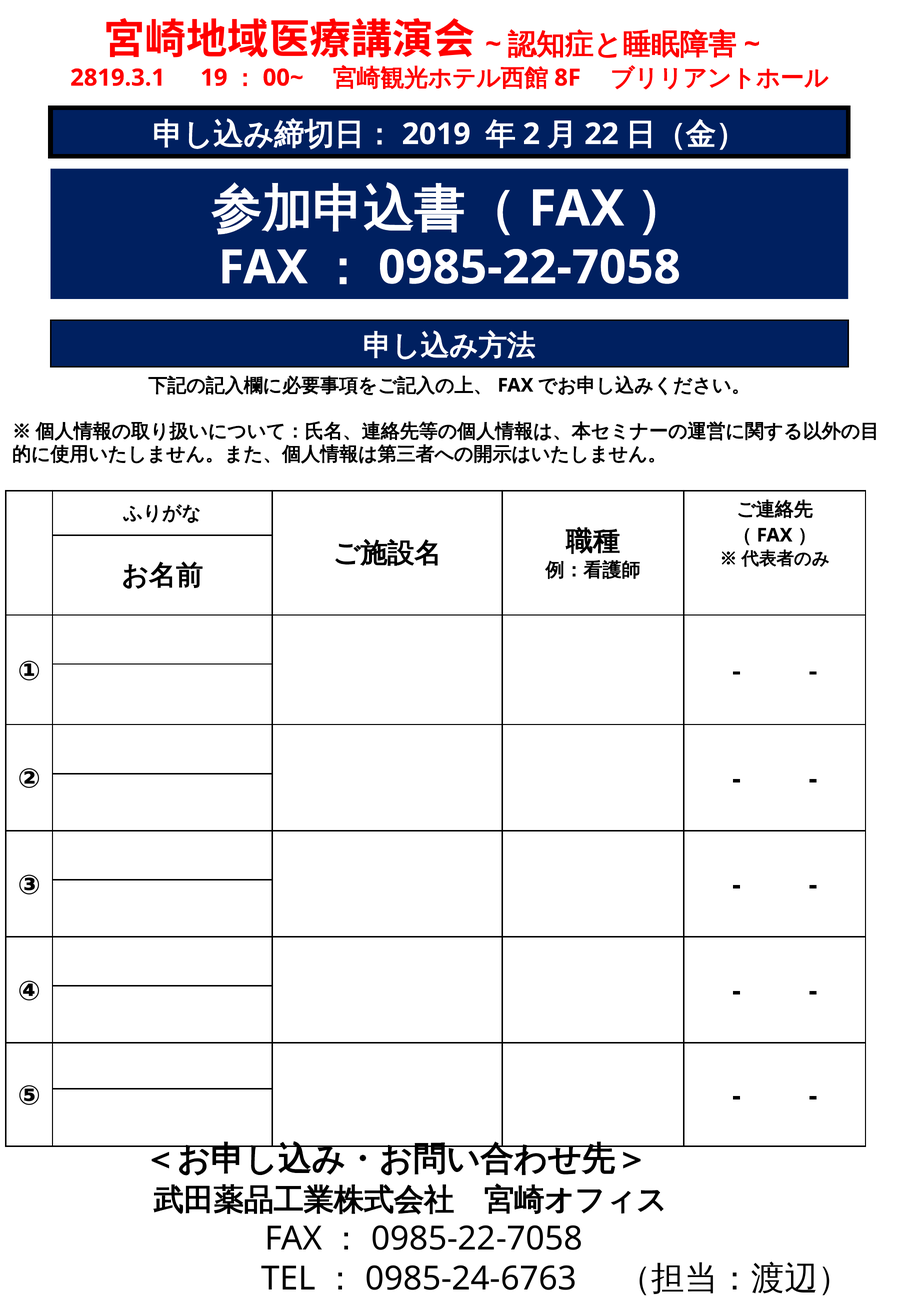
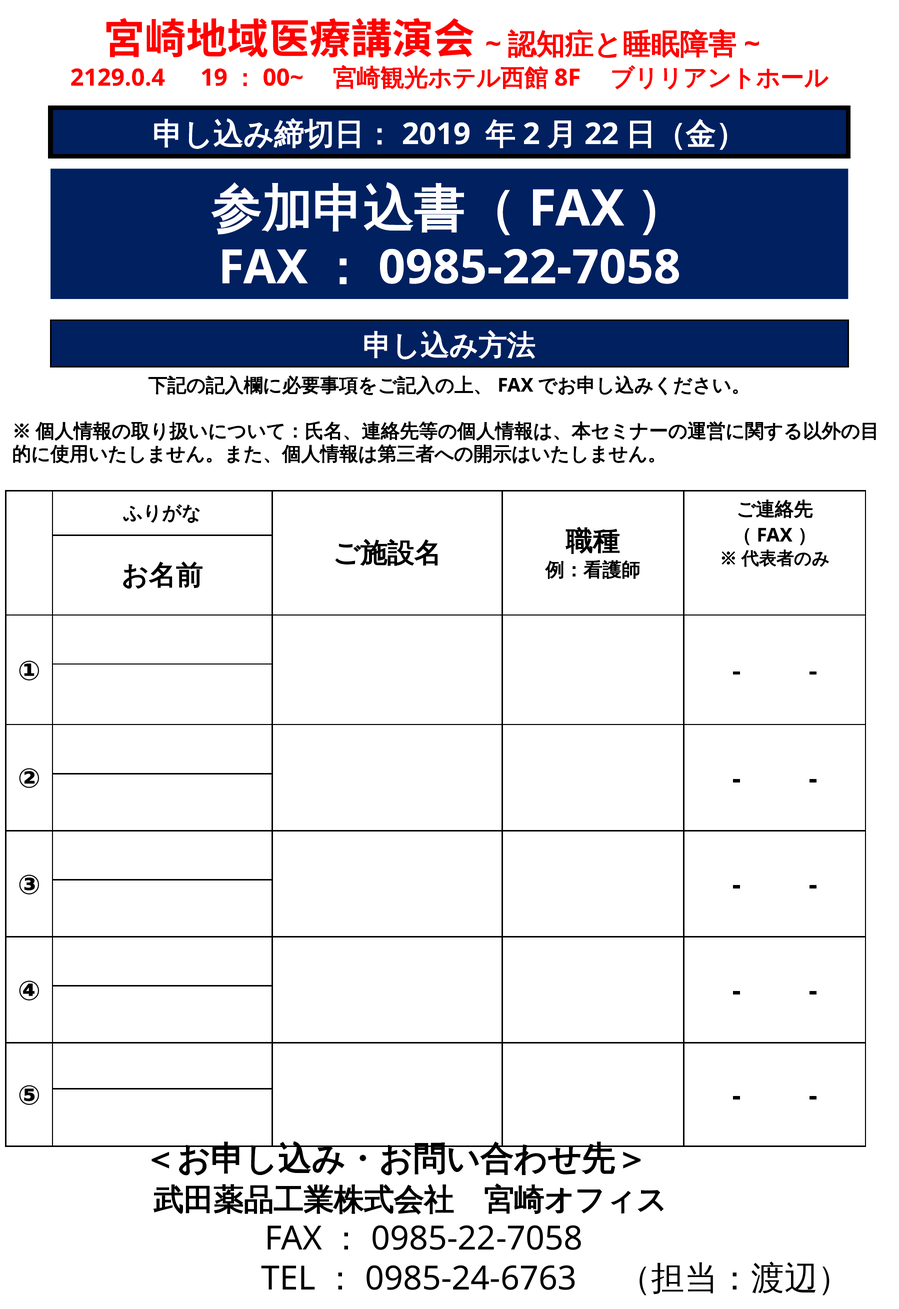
2819.3.1: 2819.3.1 -> 2129.0.4 (118, 78)
